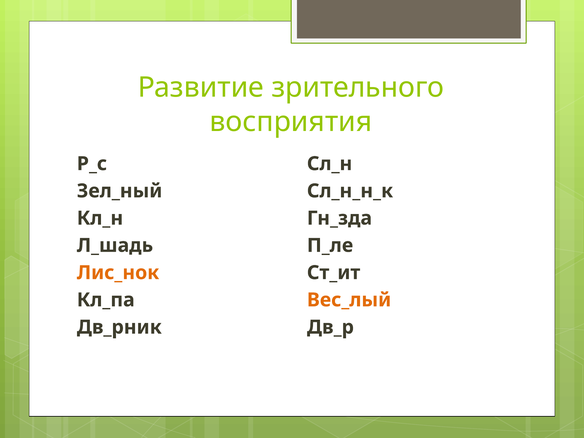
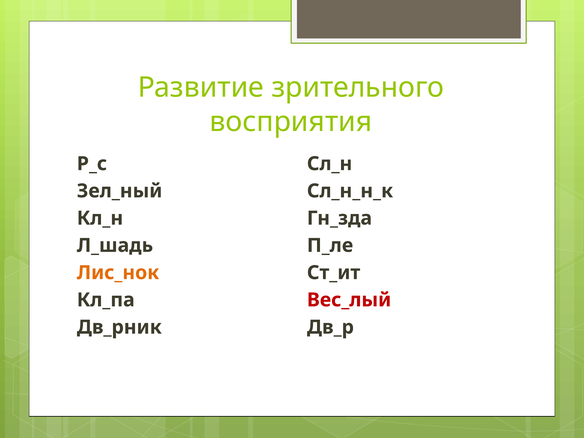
Вес_лый colour: orange -> red (349, 300)
